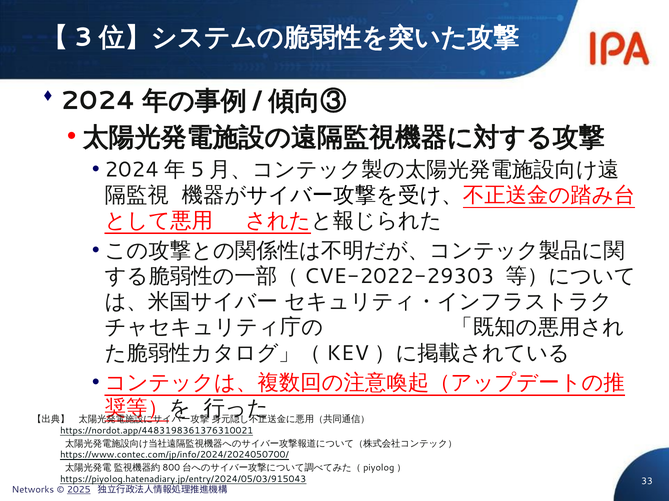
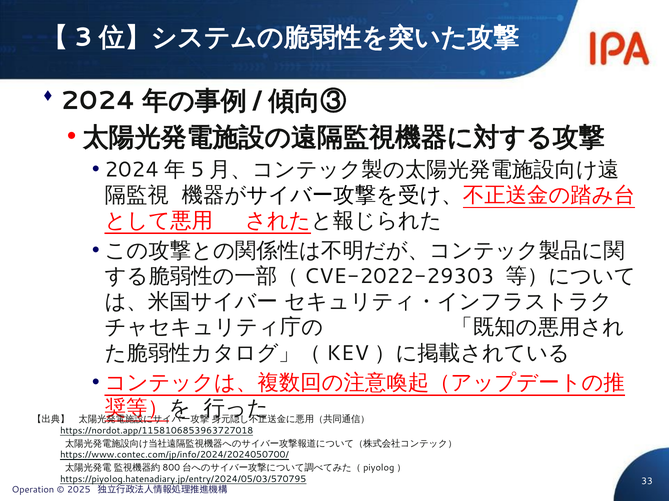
https://nordot.app/4483198361376310021: https://nordot.app/4483198361376310021 -> https://nordot.app/1158106853963727018 (157, 431)
https://piyolog.hatenadiary.jp/entry/2024/05/03/915043: https://piyolog.hatenadiary.jp/entry/2024/05/03/915043 -> https://piyolog.hatenadiary.jp/entry/2024/05/03/570795 (183, 480)
Networks: Networks -> Operation (33, 490)
2025 underline: present -> none (79, 490)
